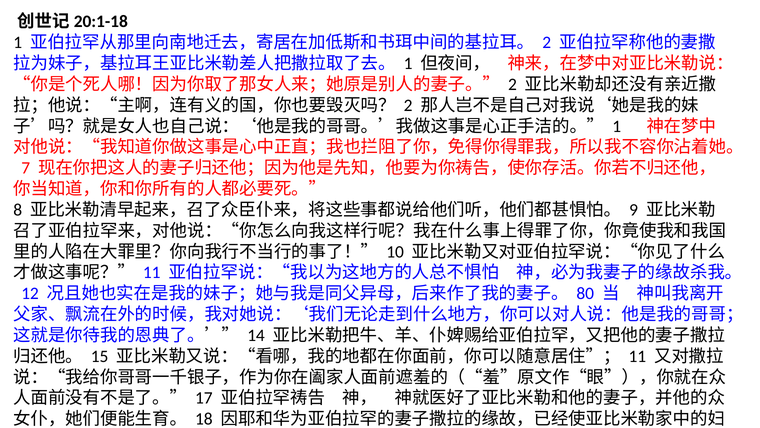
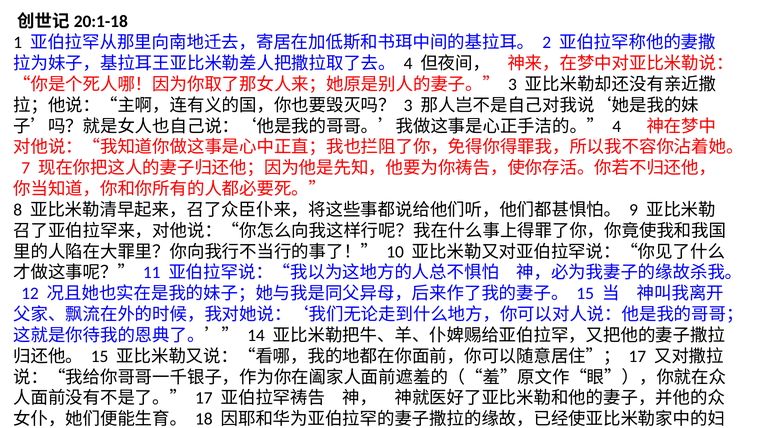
1: 1 -> 4 (408, 63)
2: 2 -> 3 (512, 84)
2: 2 -> 3 (408, 105)
1: 1 -> 4 (617, 126)
80: 80 -> 15 (585, 293)
11: 11 -> 17 (637, 356)
